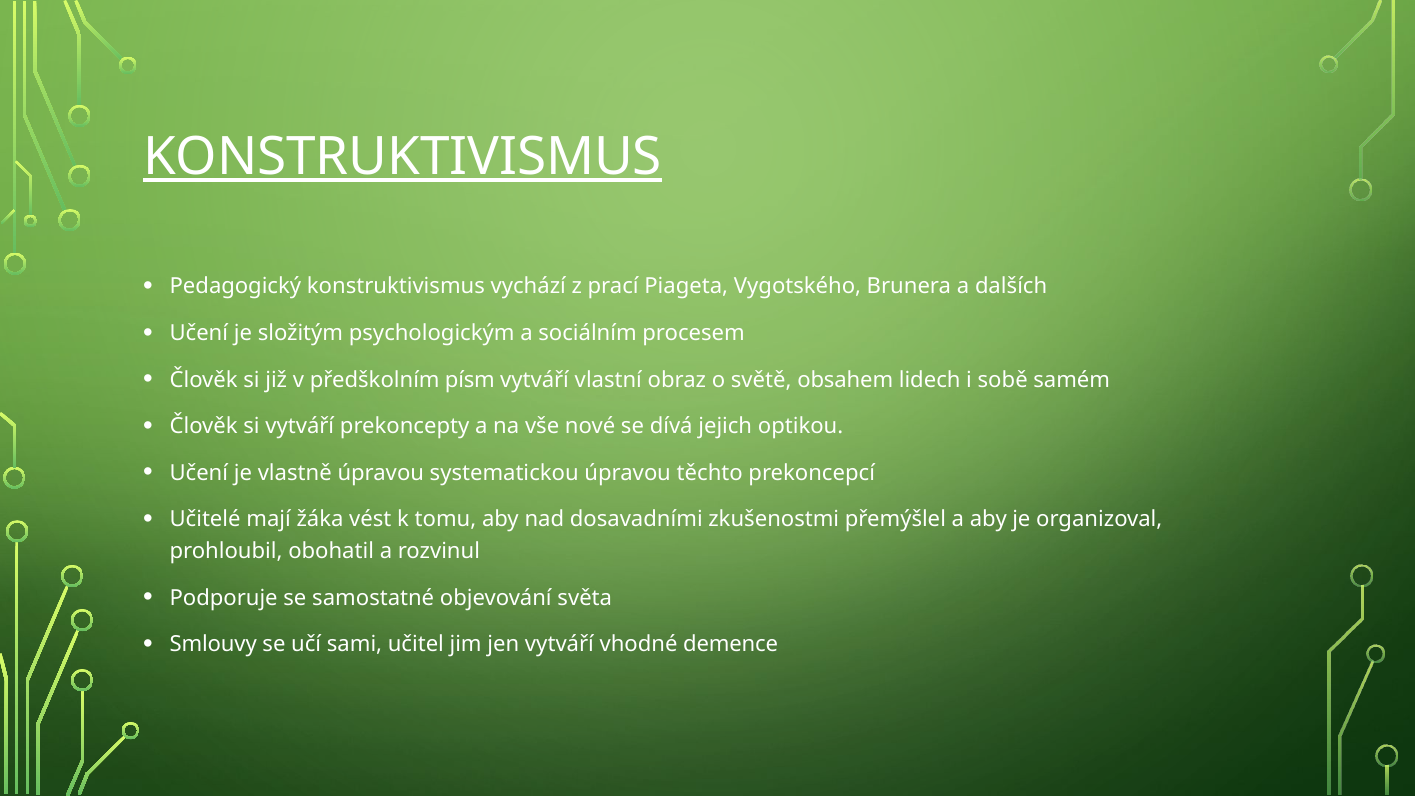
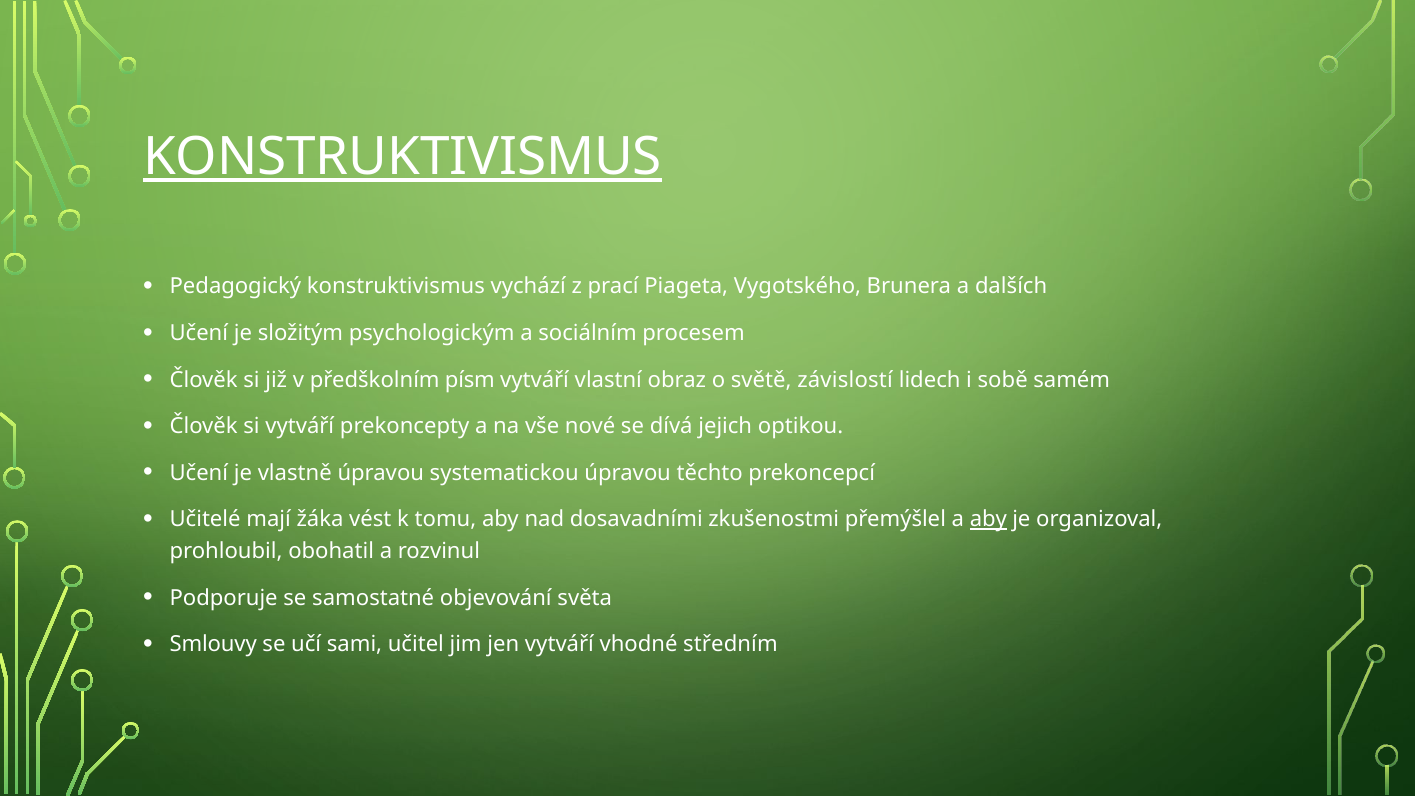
obsahem: obsahem -> závislostí (845, 380)
aby underline: none -> present (988, 519)
demence: demence -> středním (730, 644)
